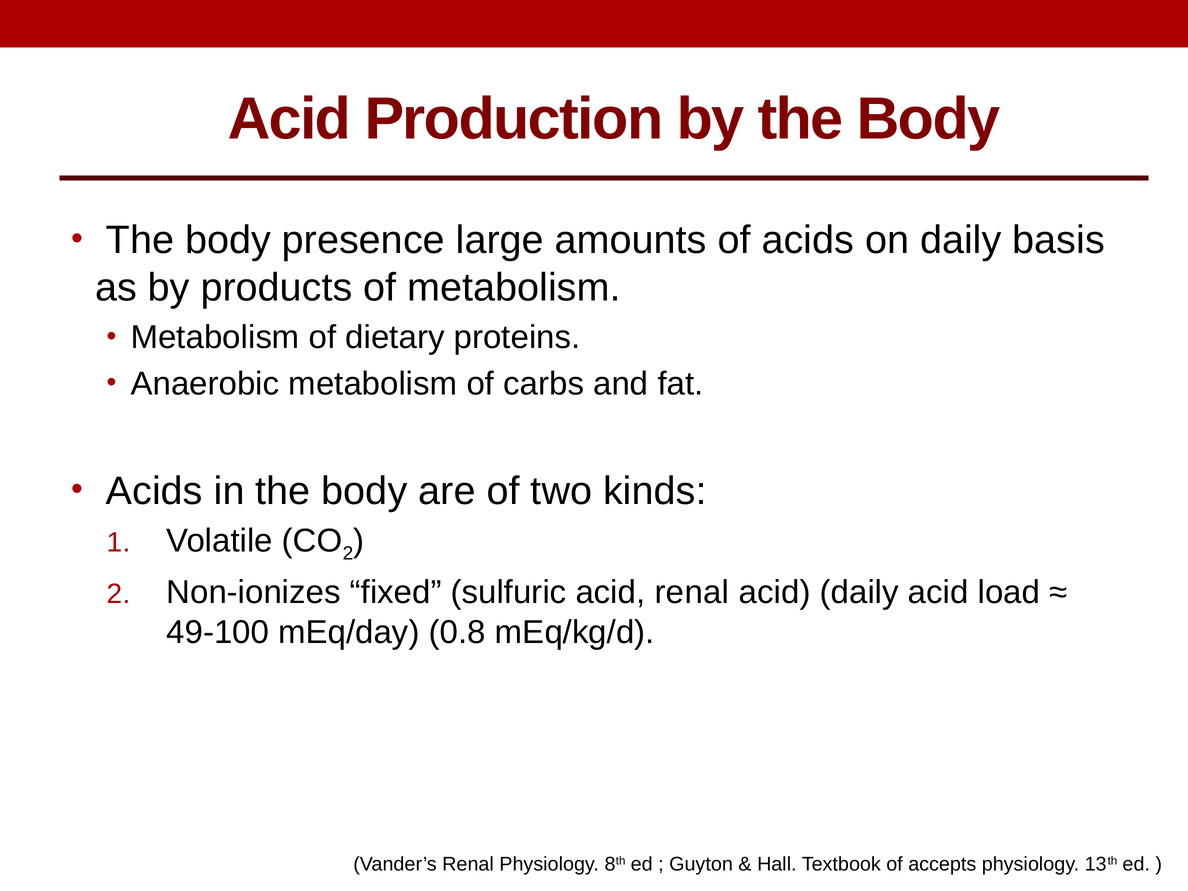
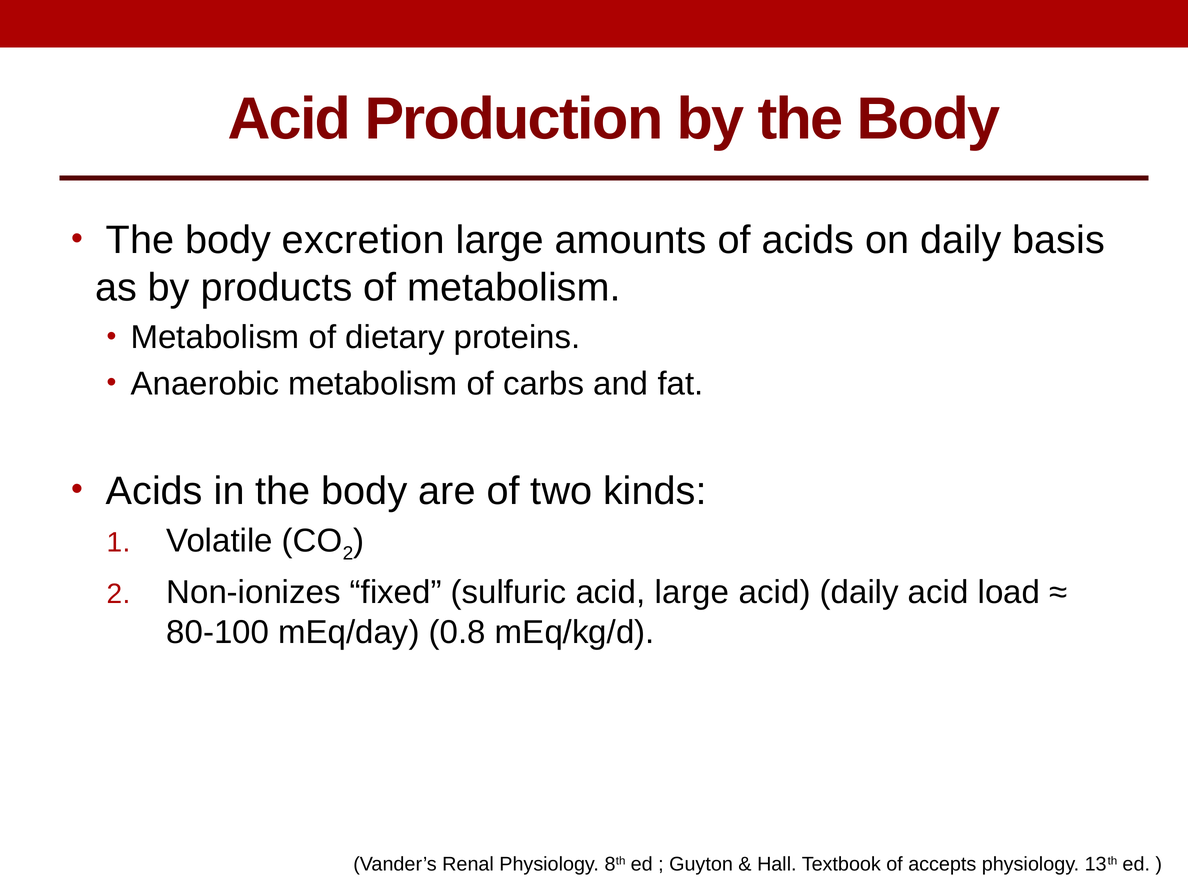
presence: presence -> excretion (363, 240)
acid renal: renal -> large (692, 593)
49-100: 49-100 -> 80-100 (218, 632)
